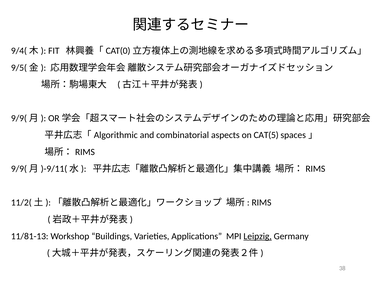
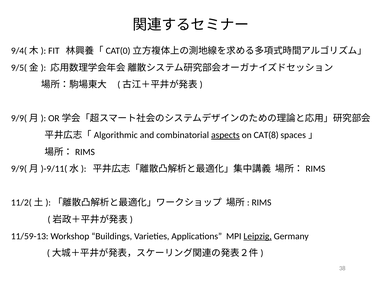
aspects underline: none -> present (225, 135)
CAT(5: CAT(5 -> CAT(8 (266, 135)
11/81-13: 11/81-13 -> 11/59-13 (30, 236)
